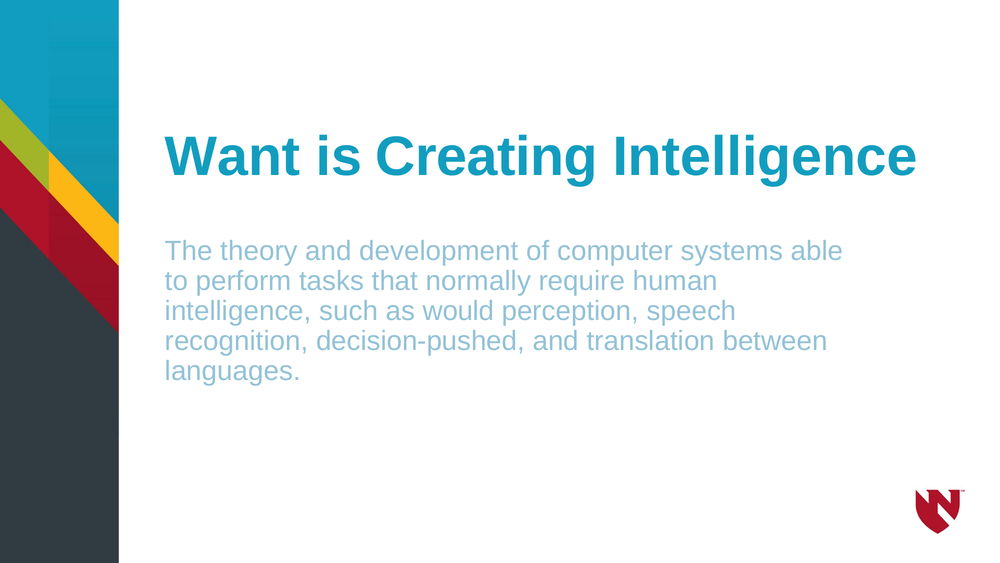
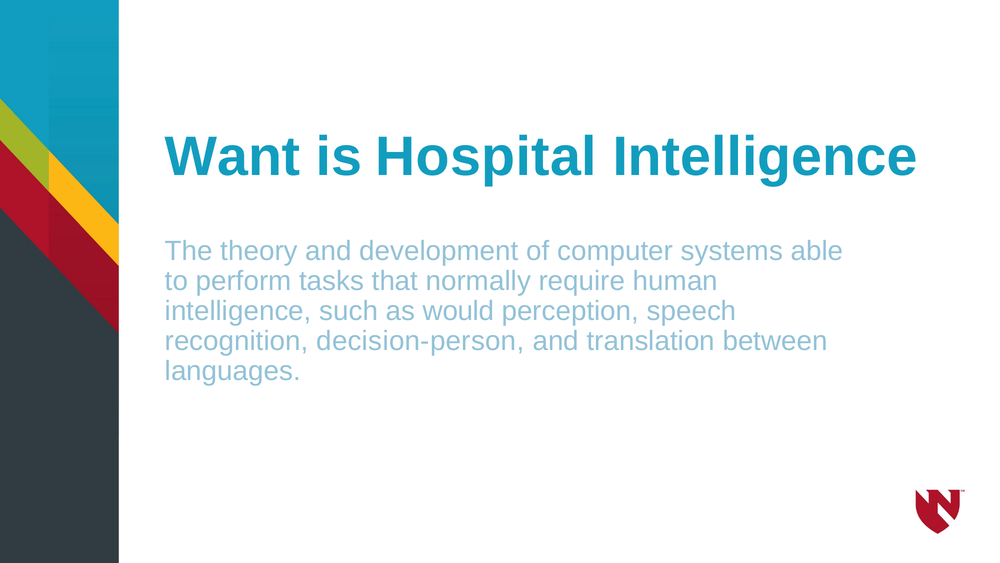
Creating: Creating -> Hospital (486, 157)
decision-pushed: decision-pushed -> decision-person (420, 341)
